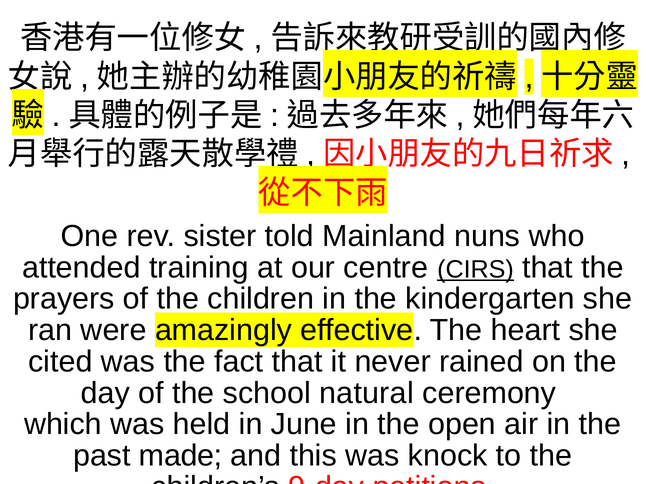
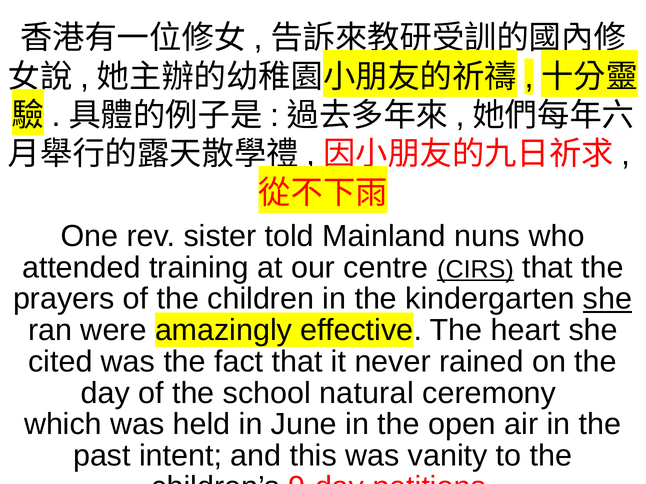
she underline: none -> present (607, 299)
made: made -> intent (181, 456)
knock: knock -> vanity (448, 456)
